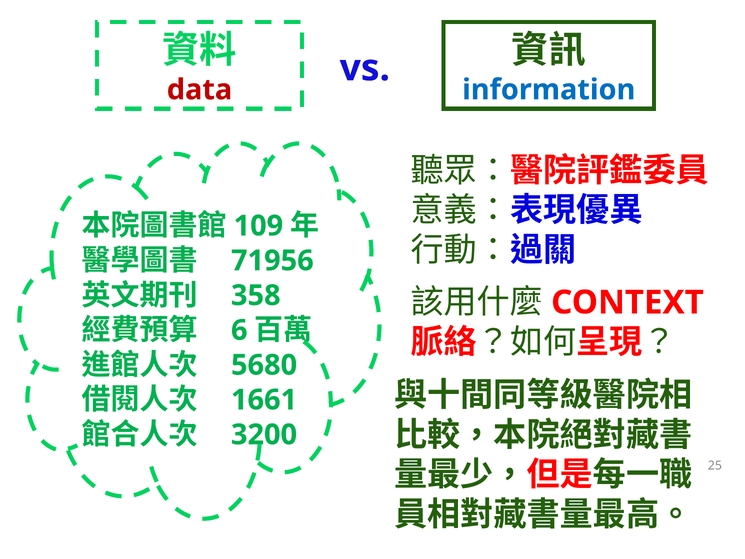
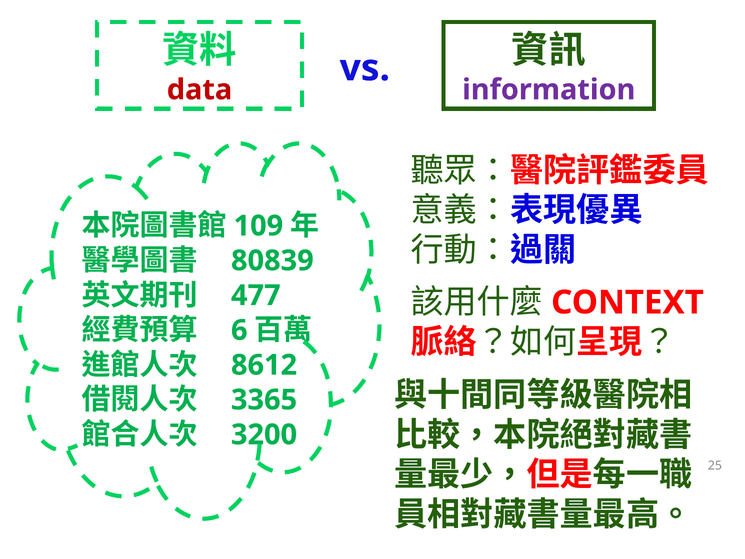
information colour: blue -> purple (549, 90)
71956: 71956 -> 80839 (272, 261)
358: 358 -> 477 (256, 295)
5680: 5680 -> 8612 (264, 365)
1661: 1661 -> 3365 (264, 400)
